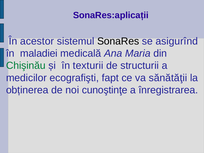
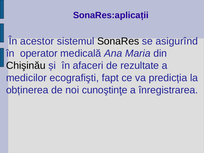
maladiei: maladiei -> operator (39, 53)
Chişinău colour: green -> black (26, 66)
texturii: texturii -> afaceri (88, 66)
structurii: structurii -> rezultate (140, 66)
sănătăţii: sănătăţii -> predicția (168, 78)
